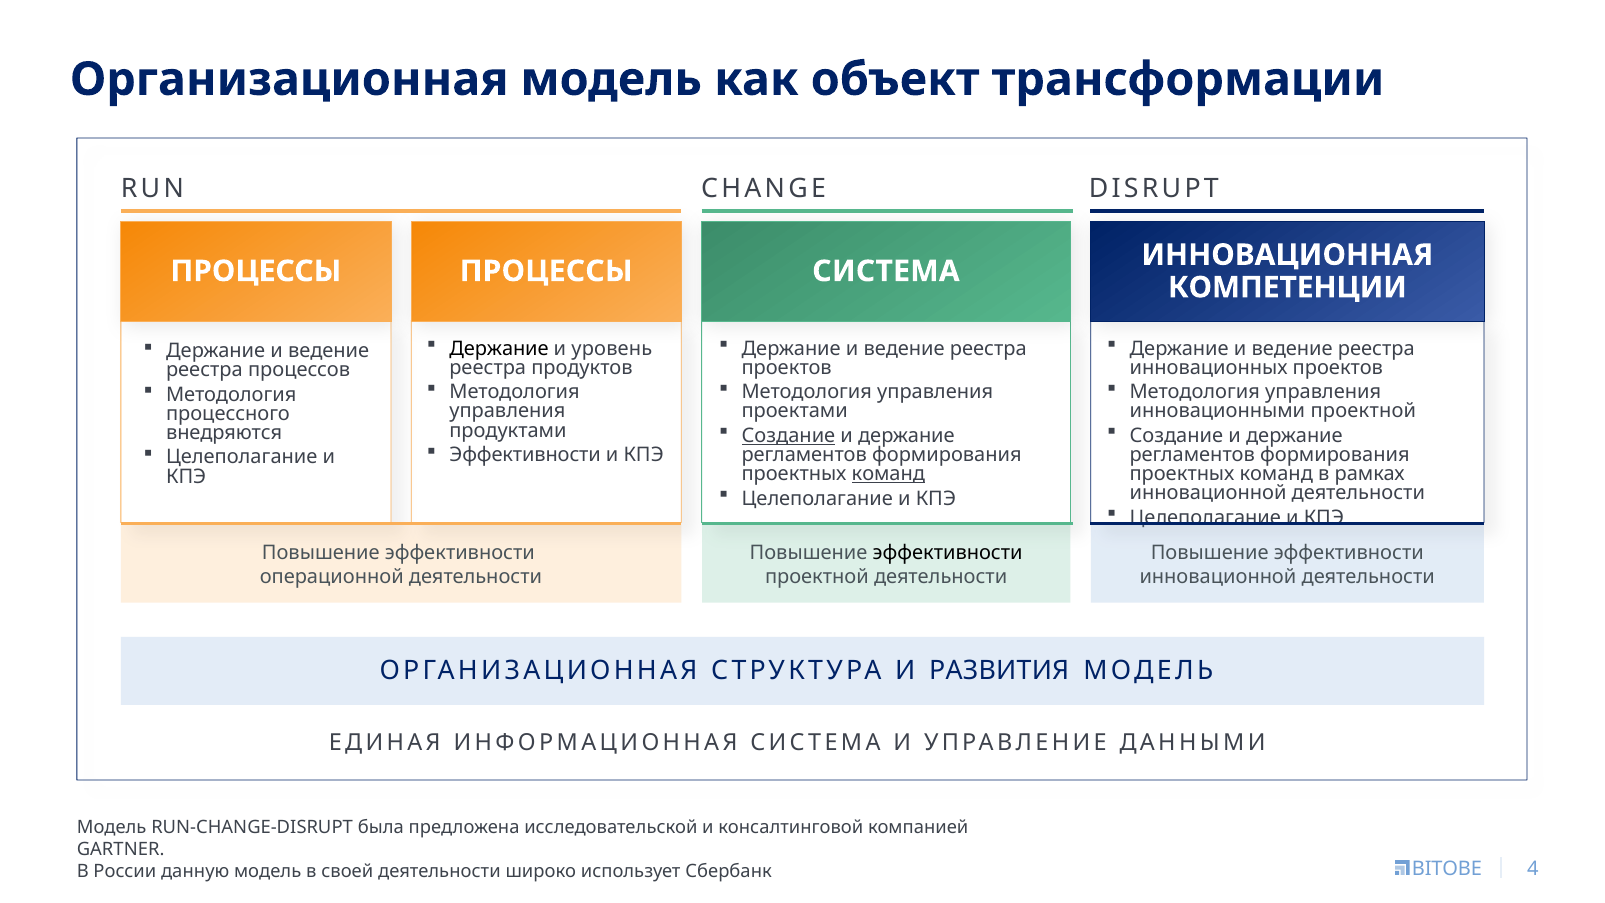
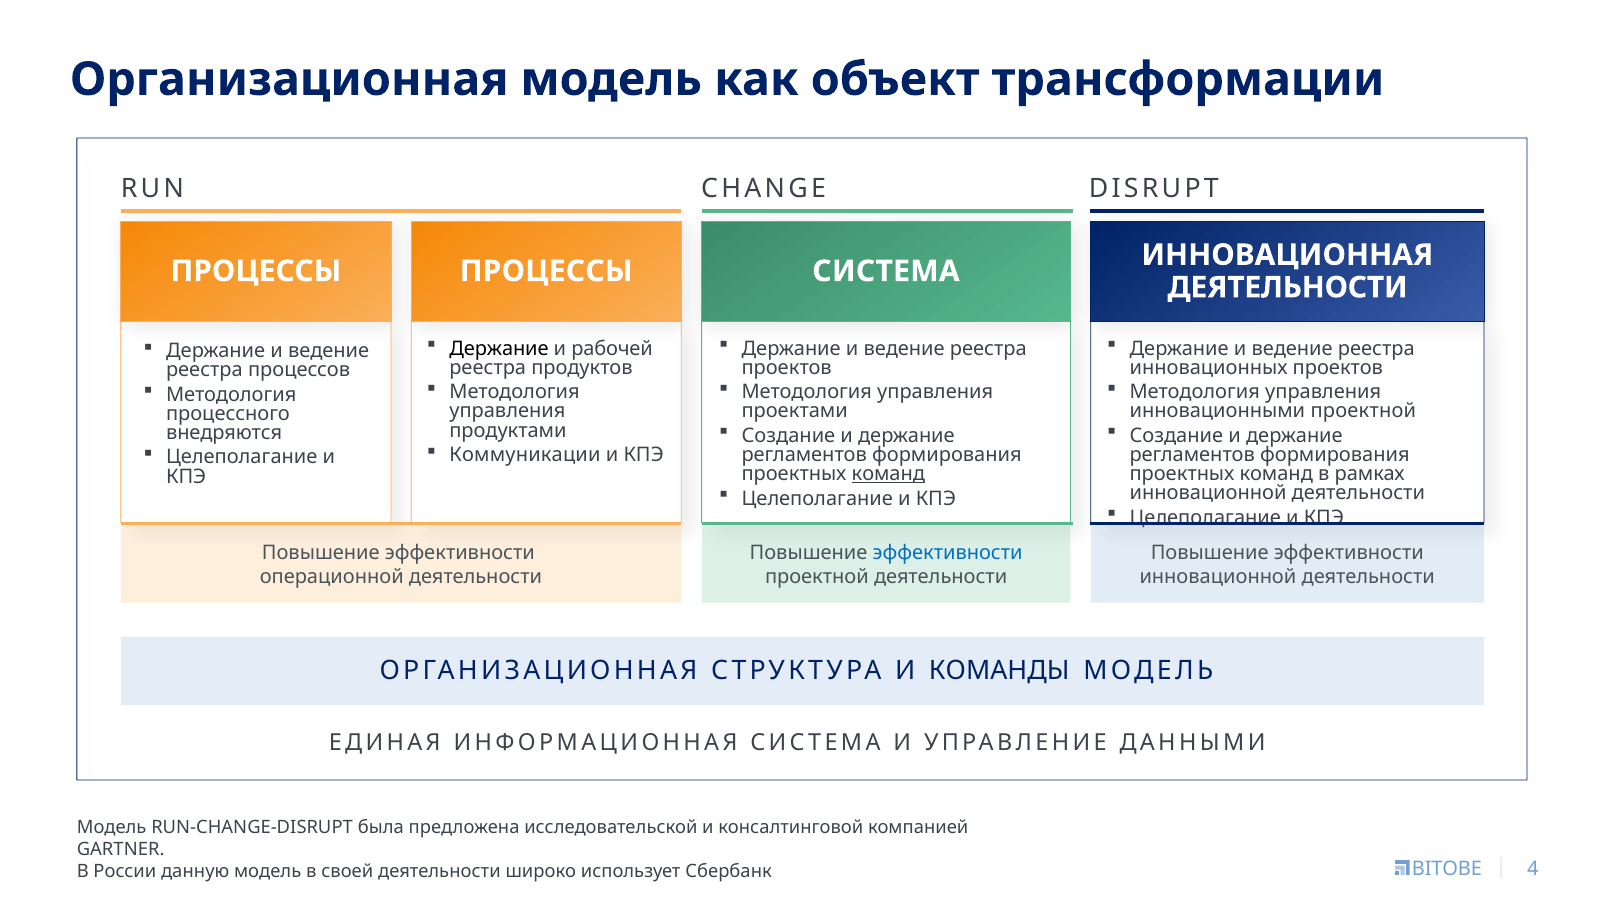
КОМПЕТЕНЦИИ: КОМПЕТЕНЦИИ -> ДЕЯТЕЛЬНОСТИ (1288, 287)
уровень: уровень -> рабочей (612, 349)
Создание underline: present -> none (788, 436)
Эффективности: Эффективности -> Коммуникации (525, 455)
эффективности colour: black -> blue (948, 553)
РАЗВИТИЯ: РАЗВИТИЯ -> КОМАНДЫ (999, 671)
